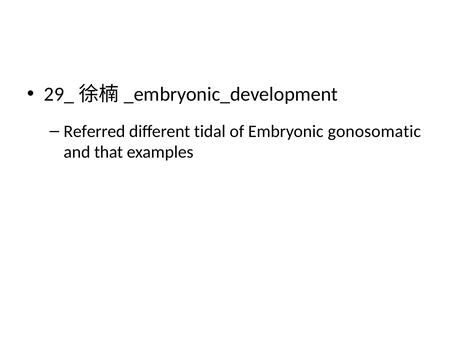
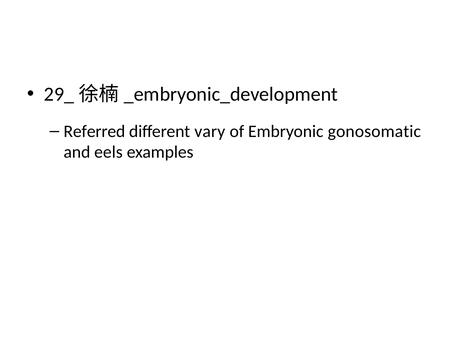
tidal: tidal -> vary (210, 131)
that: that -> eels (108, 152)
